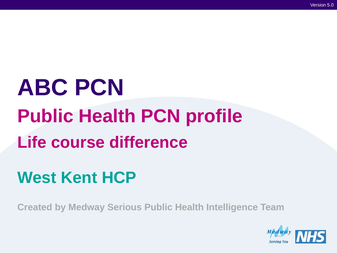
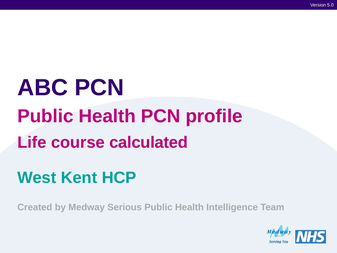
difference: difference -> calculated (149, 142)
